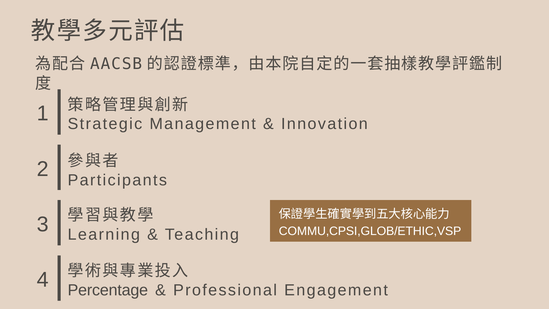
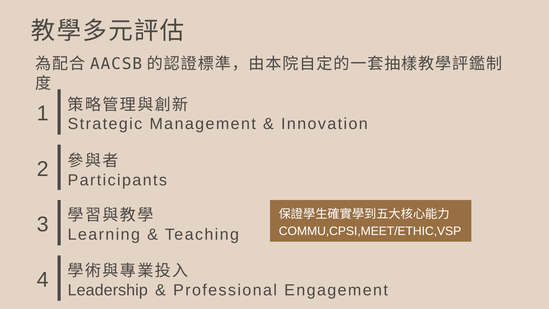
COMMU,CPSI,GLOB/ETHIC,VSP: COMMU,CPSI,GLOB/ETHIC,VSP -> COMMU,CPSI,MEET/ETHIC,VSP (370, 231)
Percentage: Percentage -> Leadership (108, 290)
